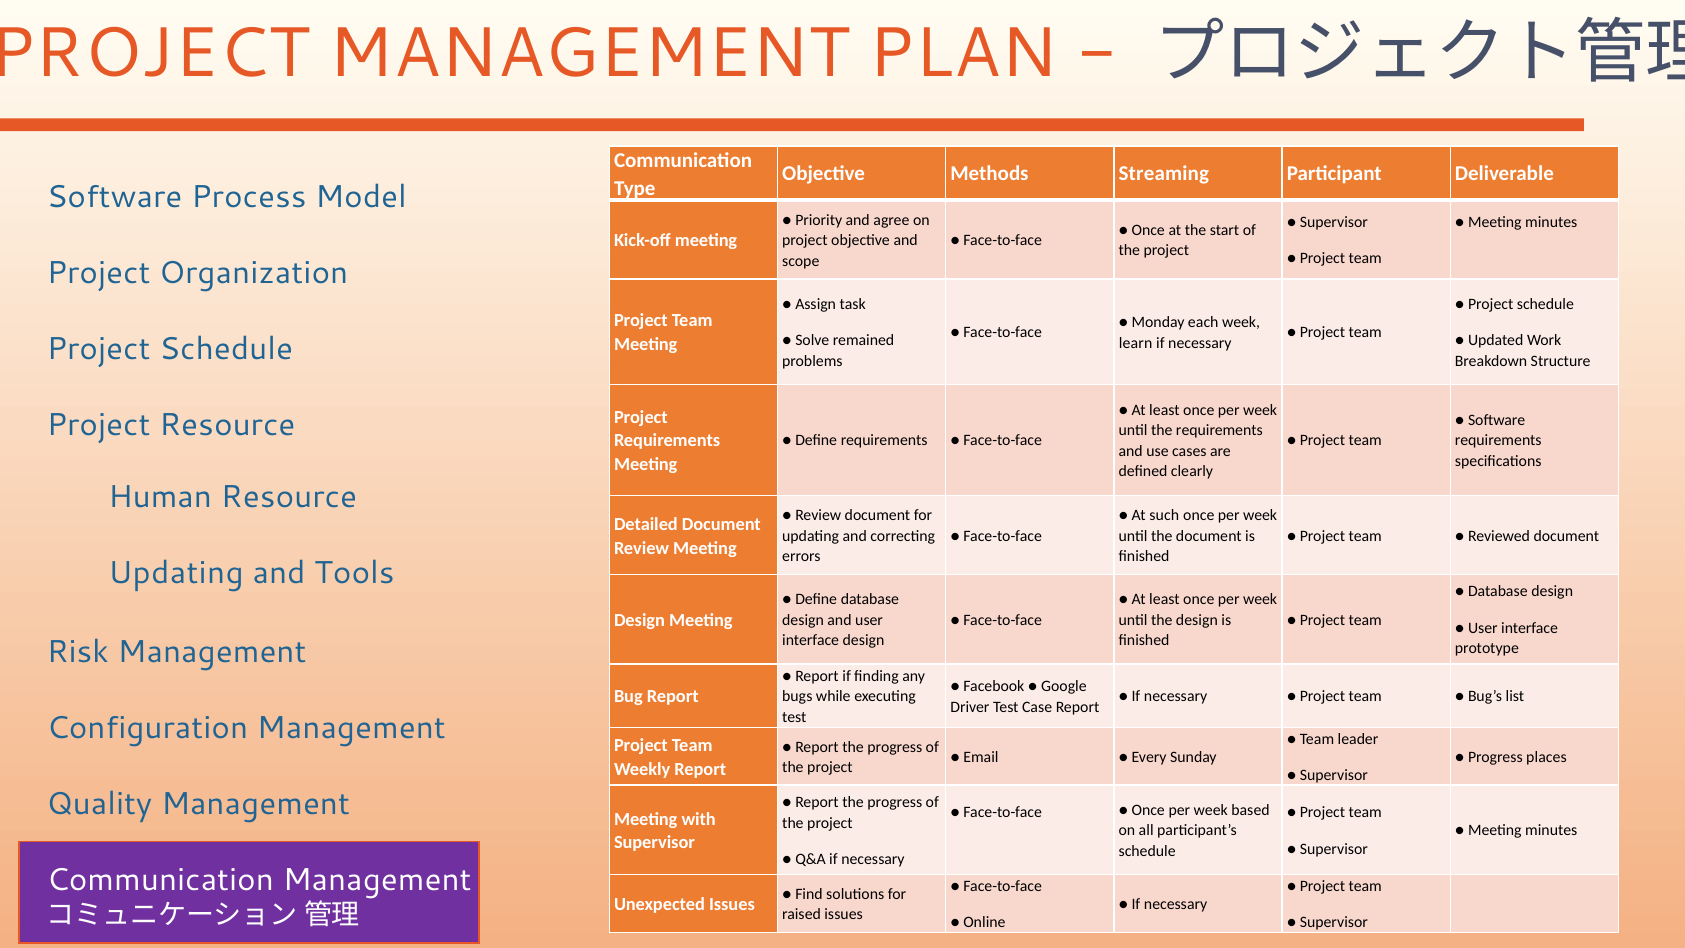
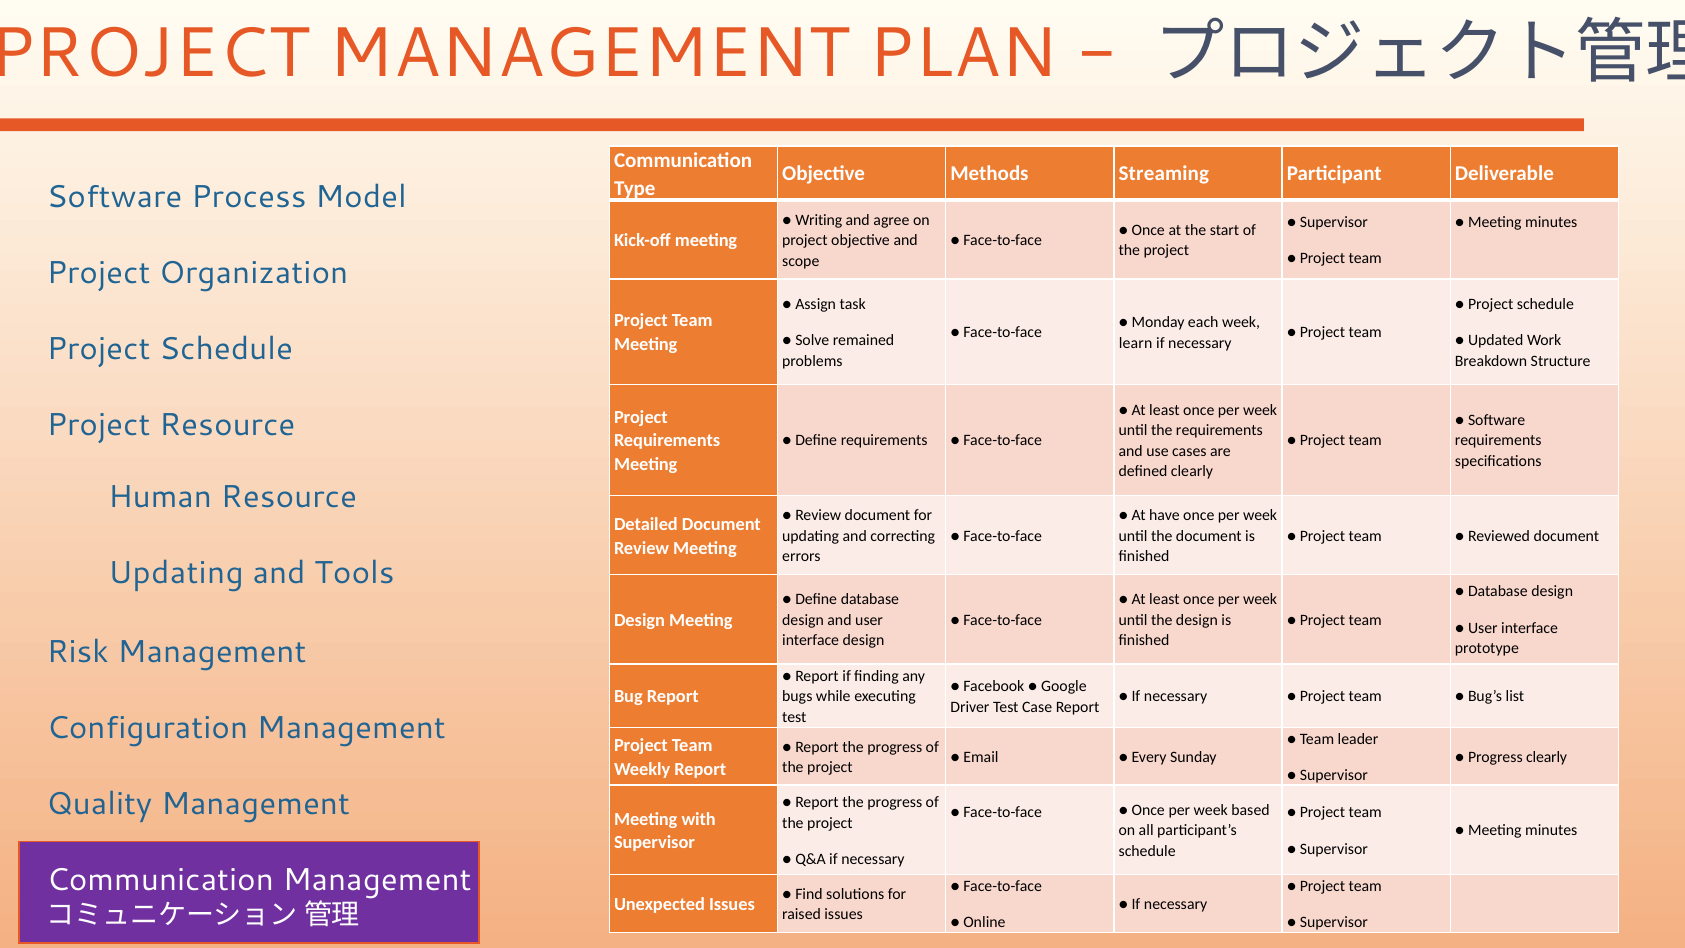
Priority: Priority -> Writing (819, 220)
such: such -> have (1164, 515)
Progress places: places -> clearly (1547, 757)
